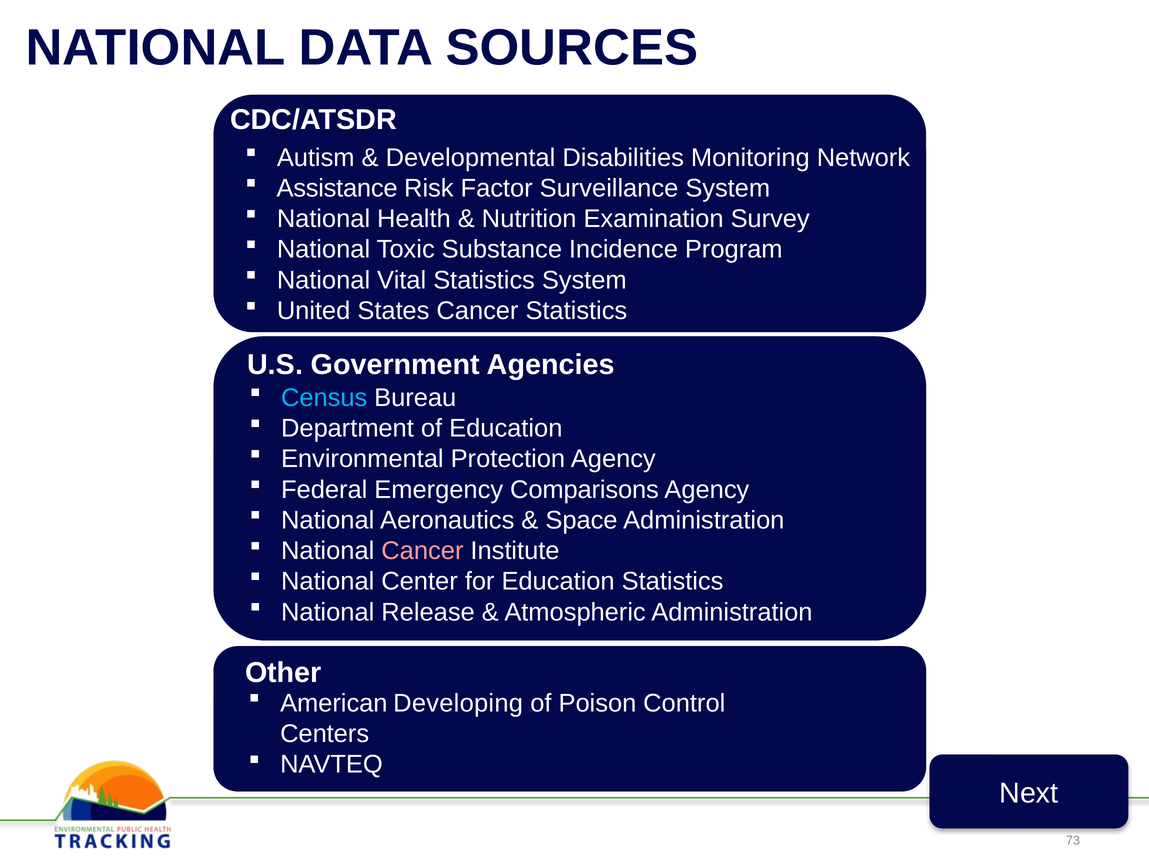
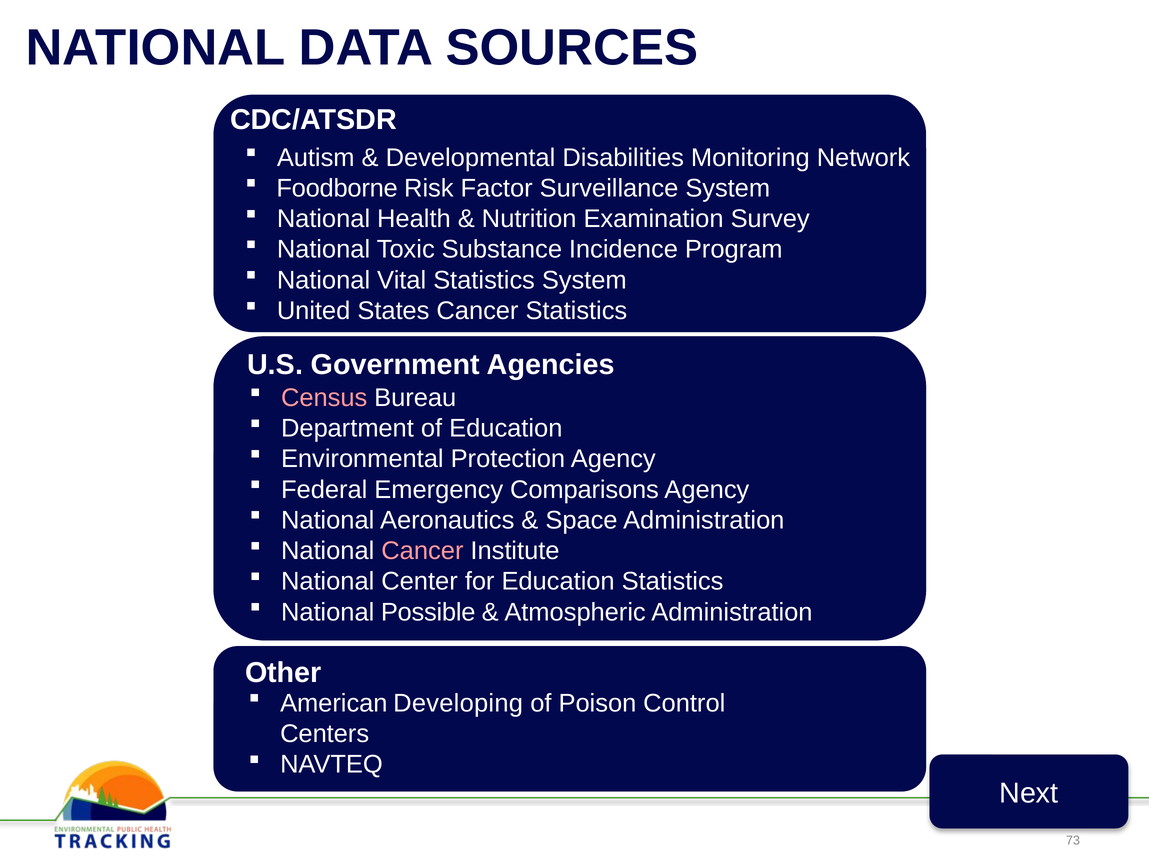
Assistance: Assistance -> Foodborne (337, 188)
Census colour: light blue -> pink (324, 398)
Release: Release -> Possible (428, 612)
